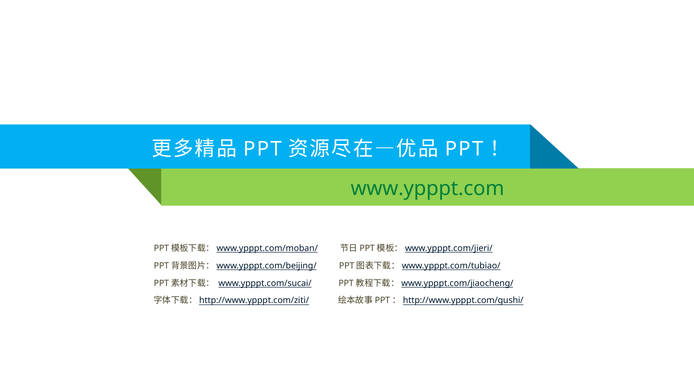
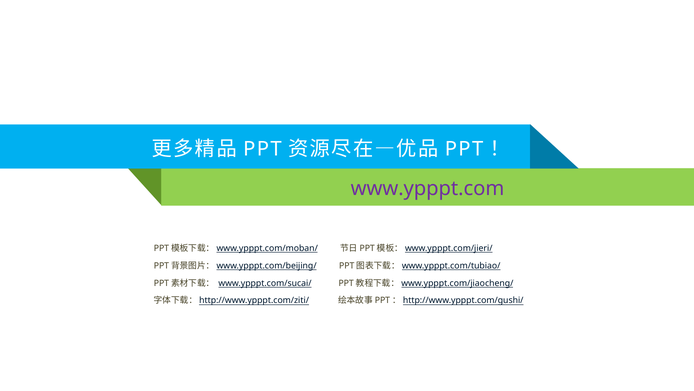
www.ypppt.com colour: green -> purple (428, 188)
